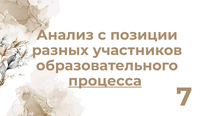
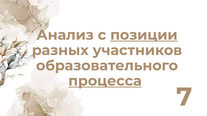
позиции underline: none -> present (144, 35)
